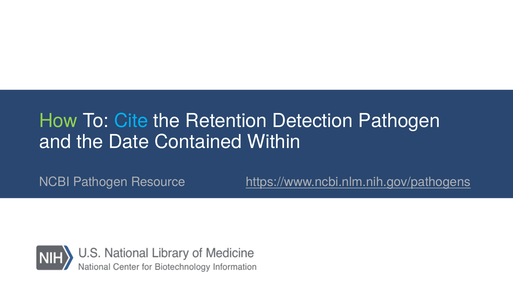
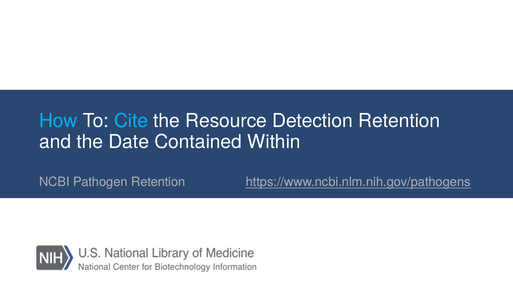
How colour: light green -> light blue (58, 121)
Retention: Retention -> Resource (226, 121)
Detection Pathogen: Pathogen -> Retention (399, 121)
Pathogen Resource: Resource -> Retention (158, 182)
